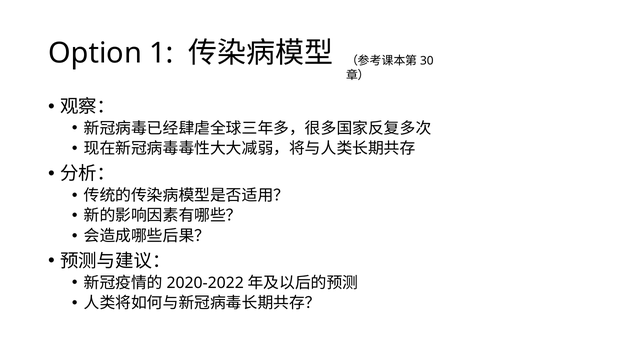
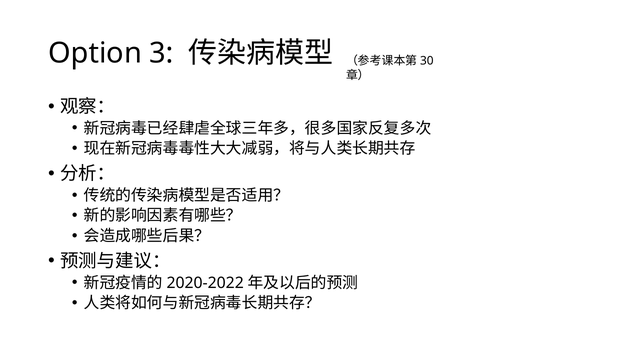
1: 1 -> 3 (162, 53)
